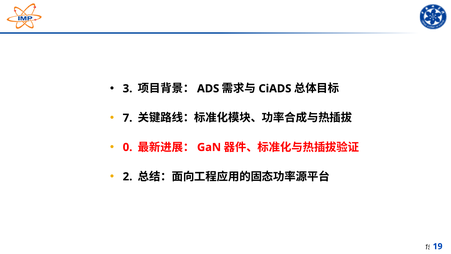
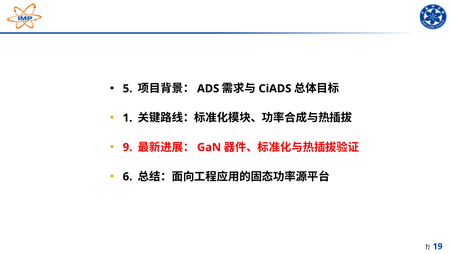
3: 3 -> 5 (128, 88)
7: 7 -> 1 (128, 118)
0: 0 -> 9 (128, 147)
2: 2 -> 6 (128, 176)
